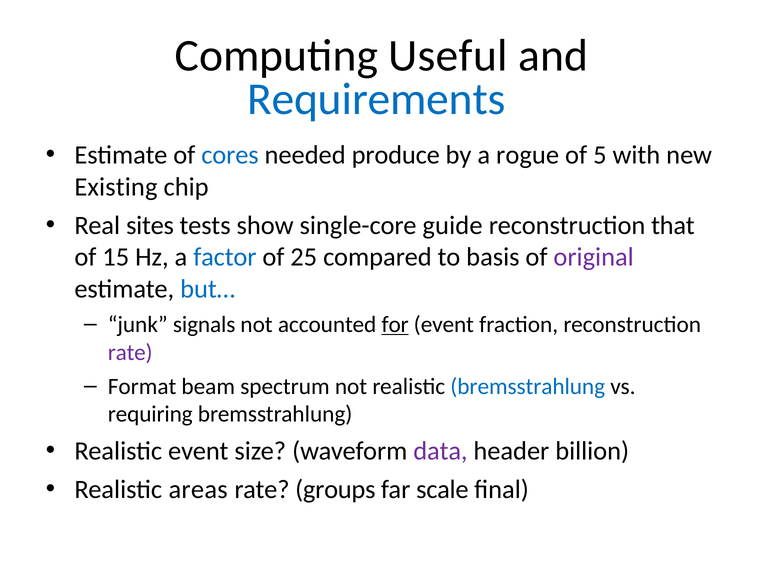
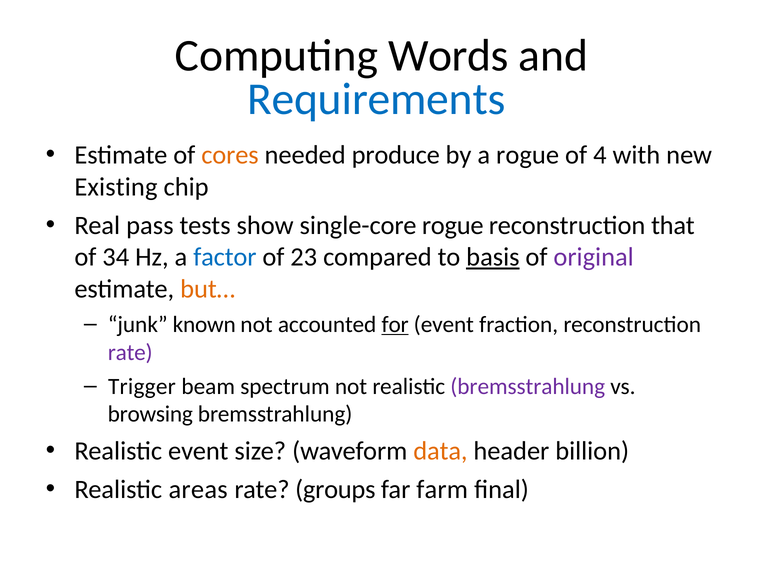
Useful: Useful -> Words (448, 56)
cores colour: blue -> orange (230, 155)
5: 5 -> 4 (600, 155)
sites: sites -> pass (150, 225)
single-core guide: guide -> rogue (453, 225)
15: 15 -> 34 (116, 257)
25: 25 -> 23 (304, 257)
basis underline: none -> present (493, 257)
but… colour: blue -> orange (208, 289)
signals: signals -> known (204, 325)
Format: Format -> Trigger (142, 386)
bremsstrahlung colour: blue -> purple (528, 386)
requiring: requiring -> browsing (150, 414)
data colour: purple -> orange (440, 451)
scale: scale -> farm (442, 490)
